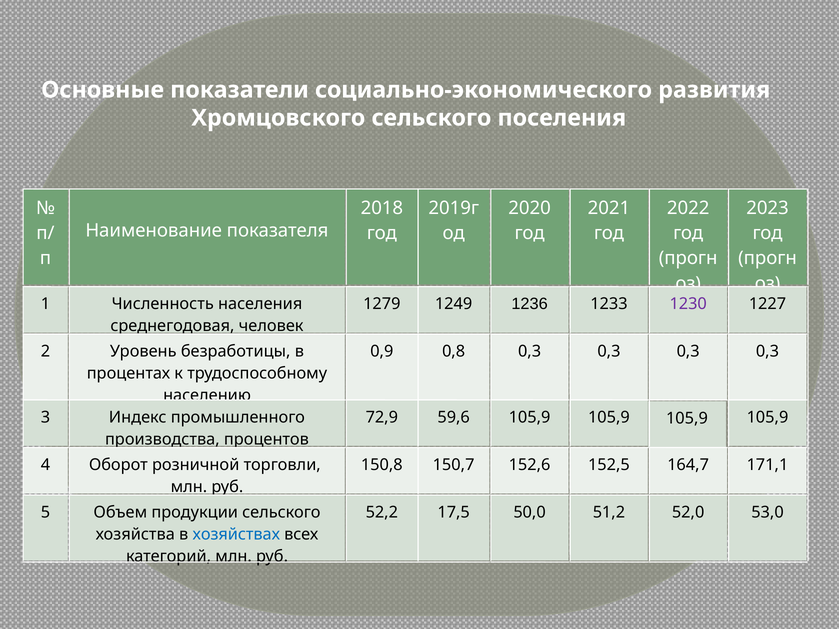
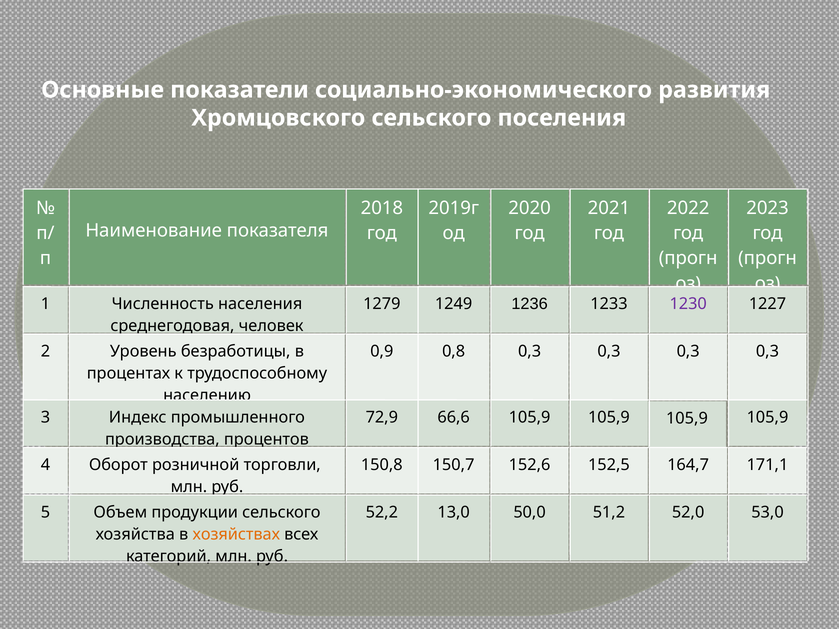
59,6: 59,6 -> 66,6 (454, 417)
17,5: 17,5 -> 13,0 (454, 512)
хозяйствах colour: blue -> orange (236, 534)
